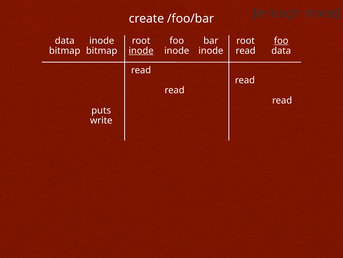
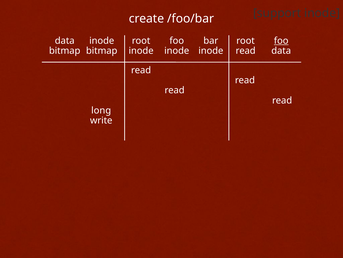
enough: enough -> support (277, 13)
inode underline: present -> none (141, 51)
puts: puts -> long (101, 110)
